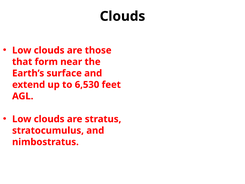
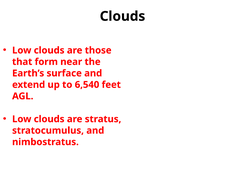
6,530: 6,530 -> 6,540 (87, 85)
